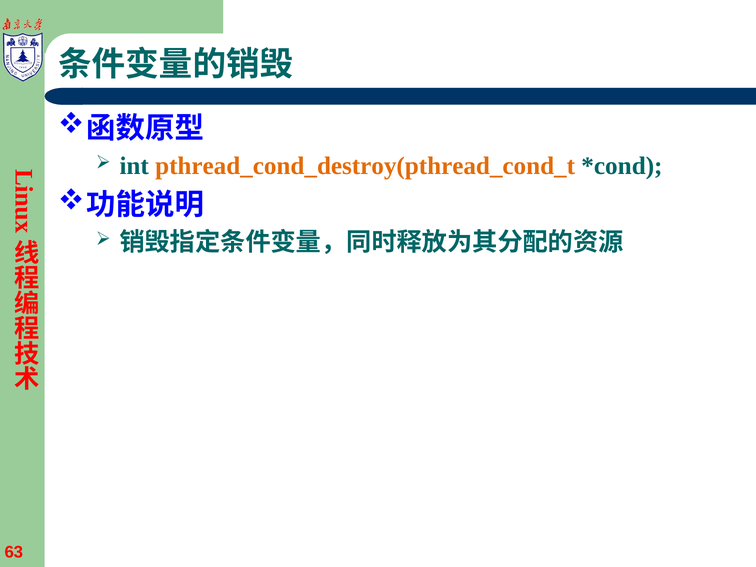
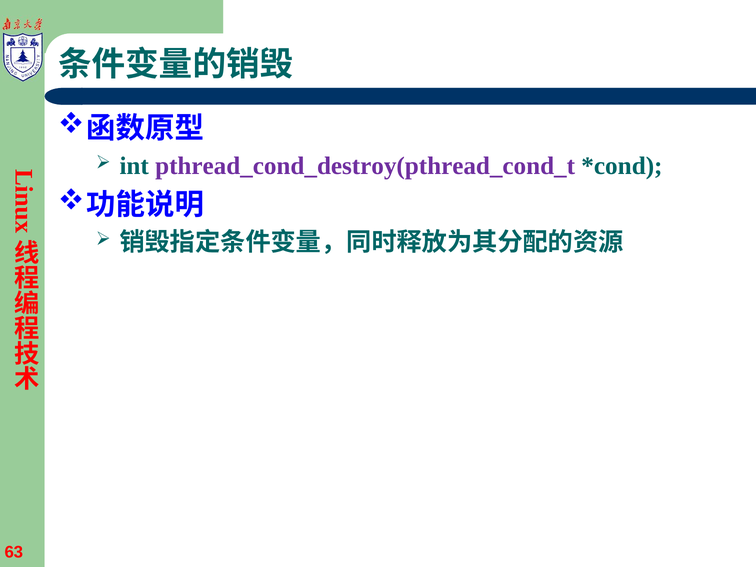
pthread_cond_destroy(pthread_cond_t colour: orange -> purple (365, 166)
